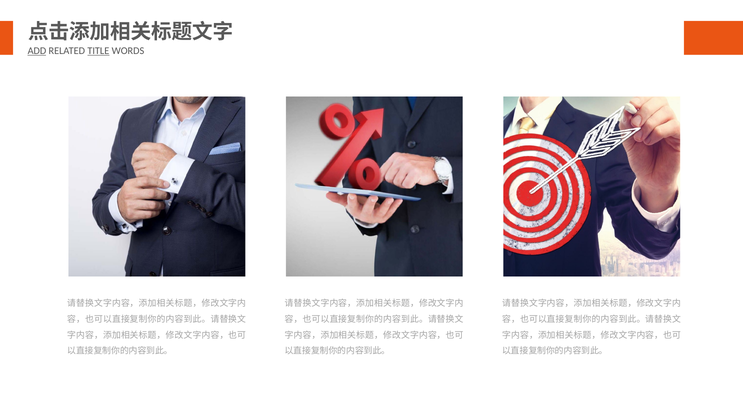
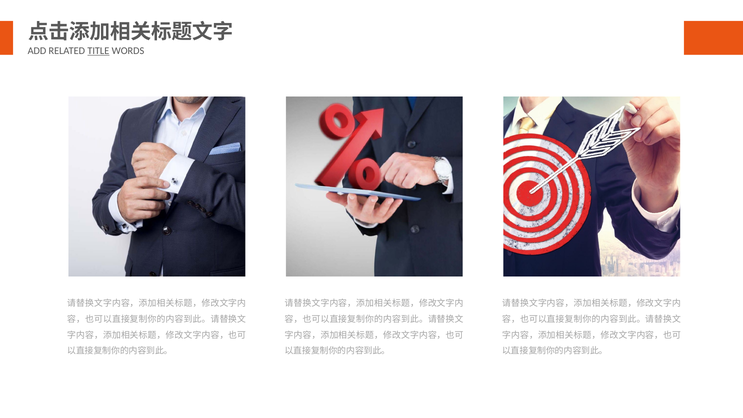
ADD underline: present -> none (37, 51)
